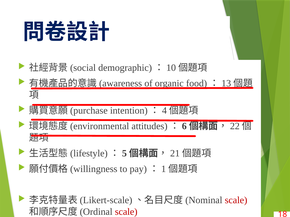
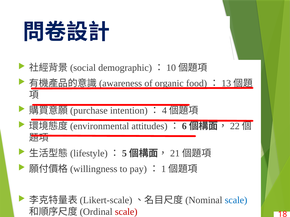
scale colour: red -> blue (236, 201)
